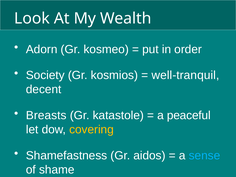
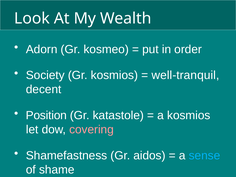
Breasts: Breasts -> Position (46, 115)
a peaceful: peaceful -> kosmios (189, 115)
covering colour: yellow -> pink (91, 130)
